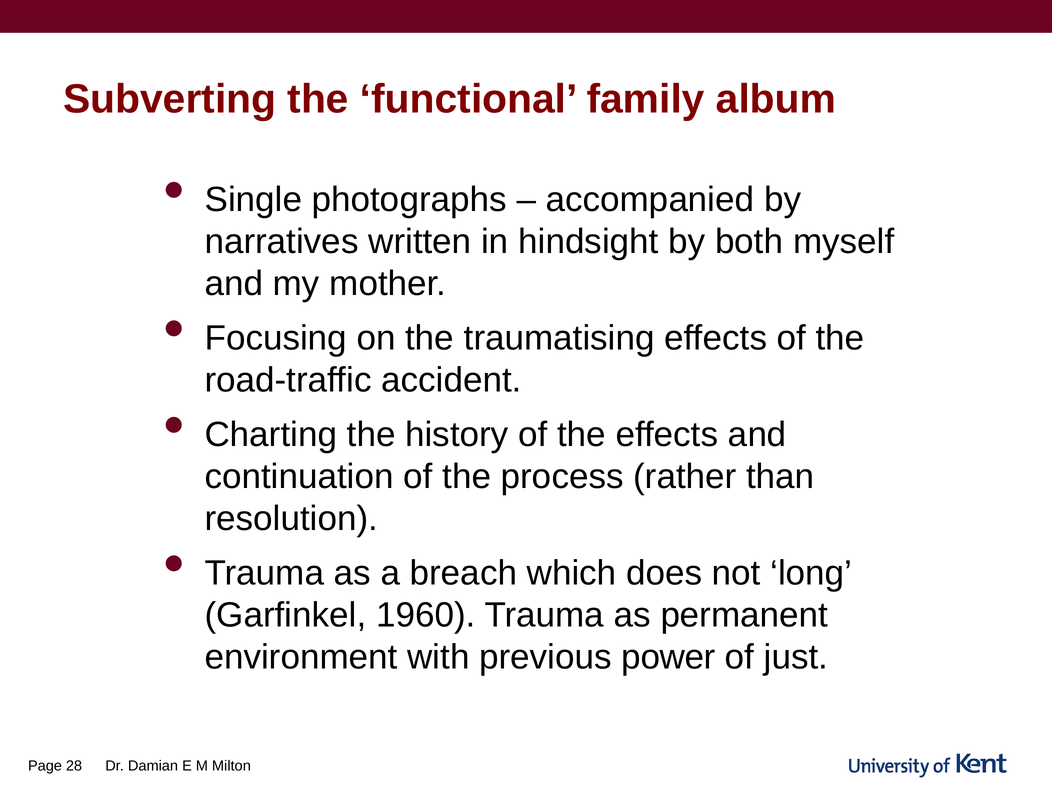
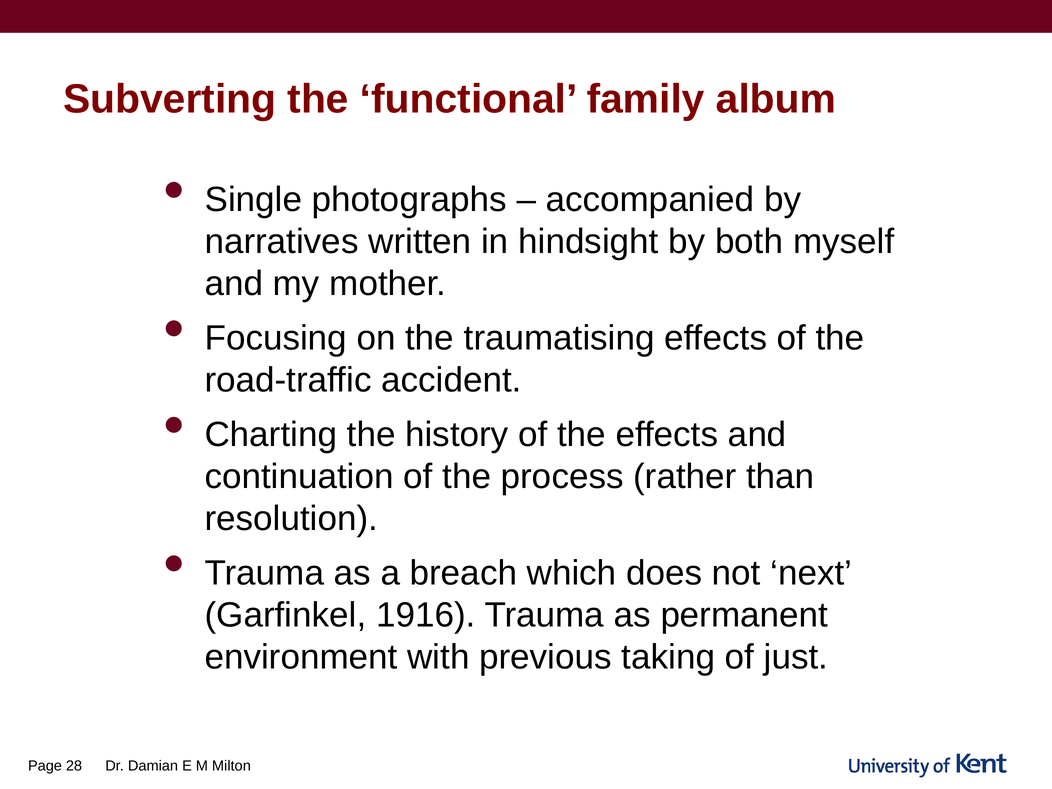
long: long -> next (811, 573)
1960: 1960 -> 1916 (426, 615)
power: power -> taking (668, 657)
